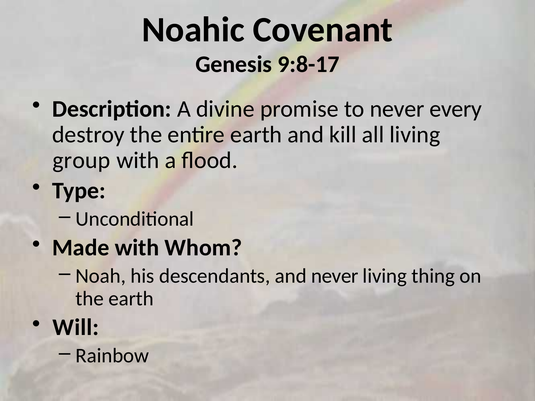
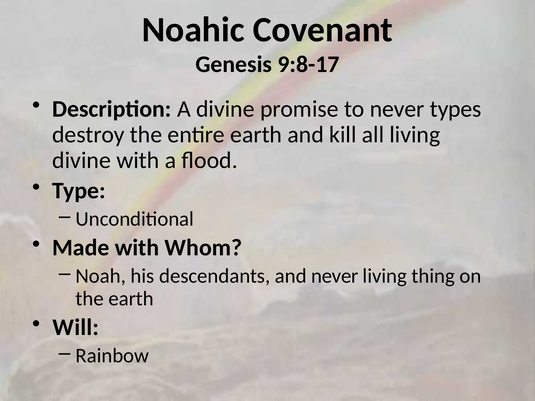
every: every -> types (456, 109)
group: group -> divine (82, 160)
